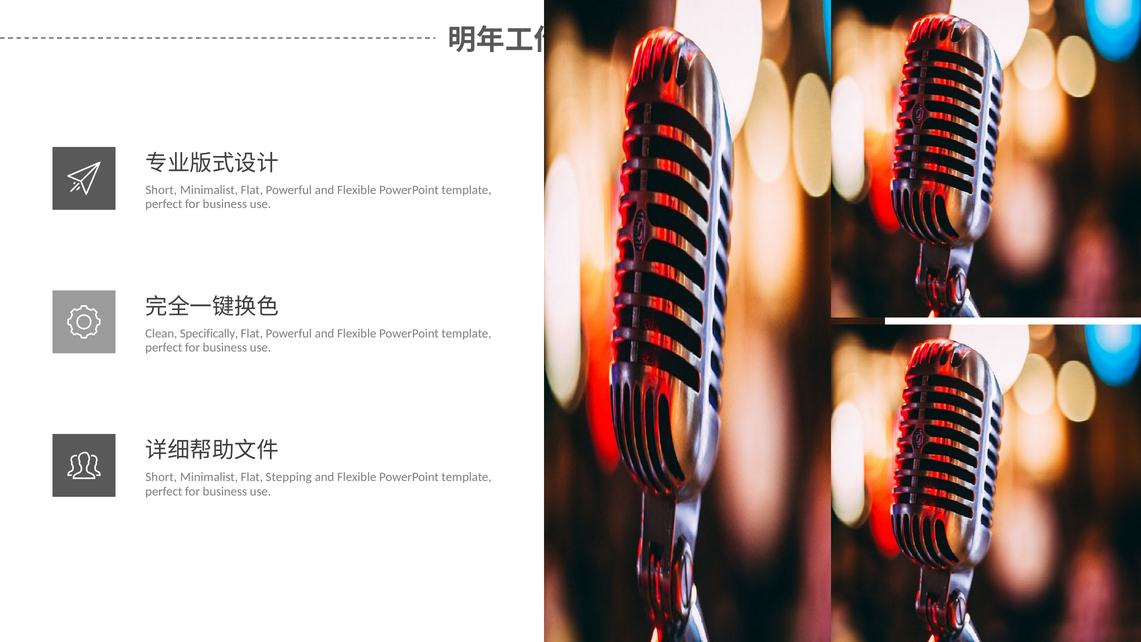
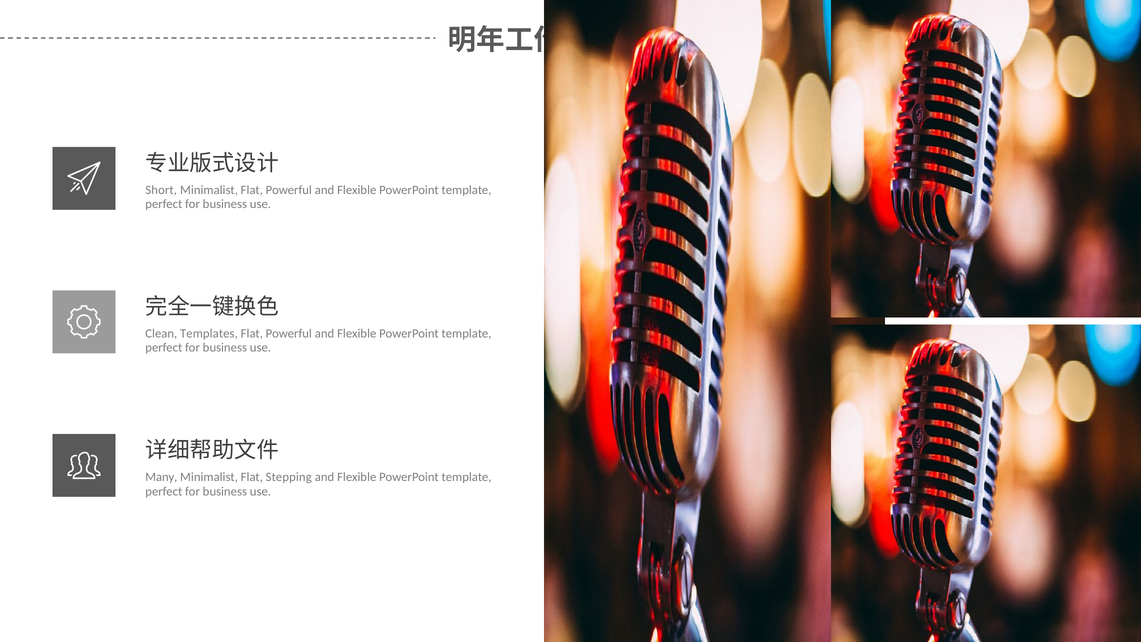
Specifically: Specifically -> Templates (209, 334)
Short: Short -> Many (161, 477)
